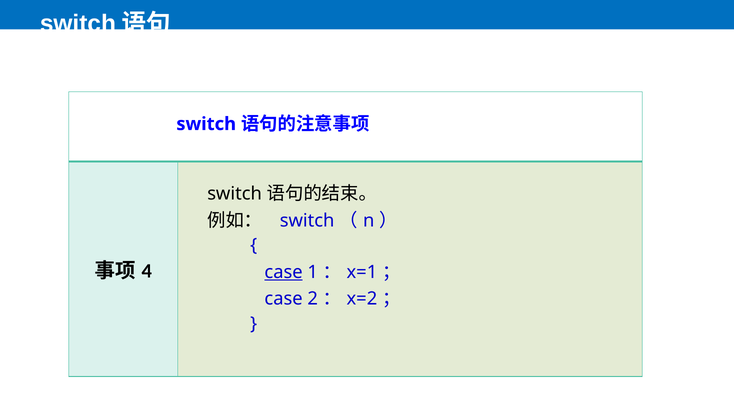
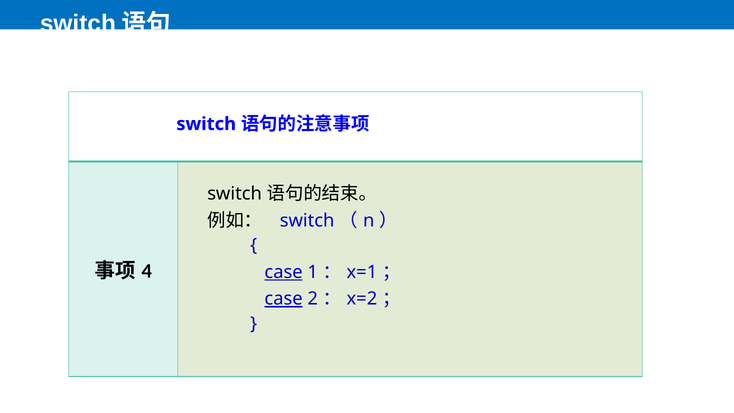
case underline: none -> present (284, 299)
